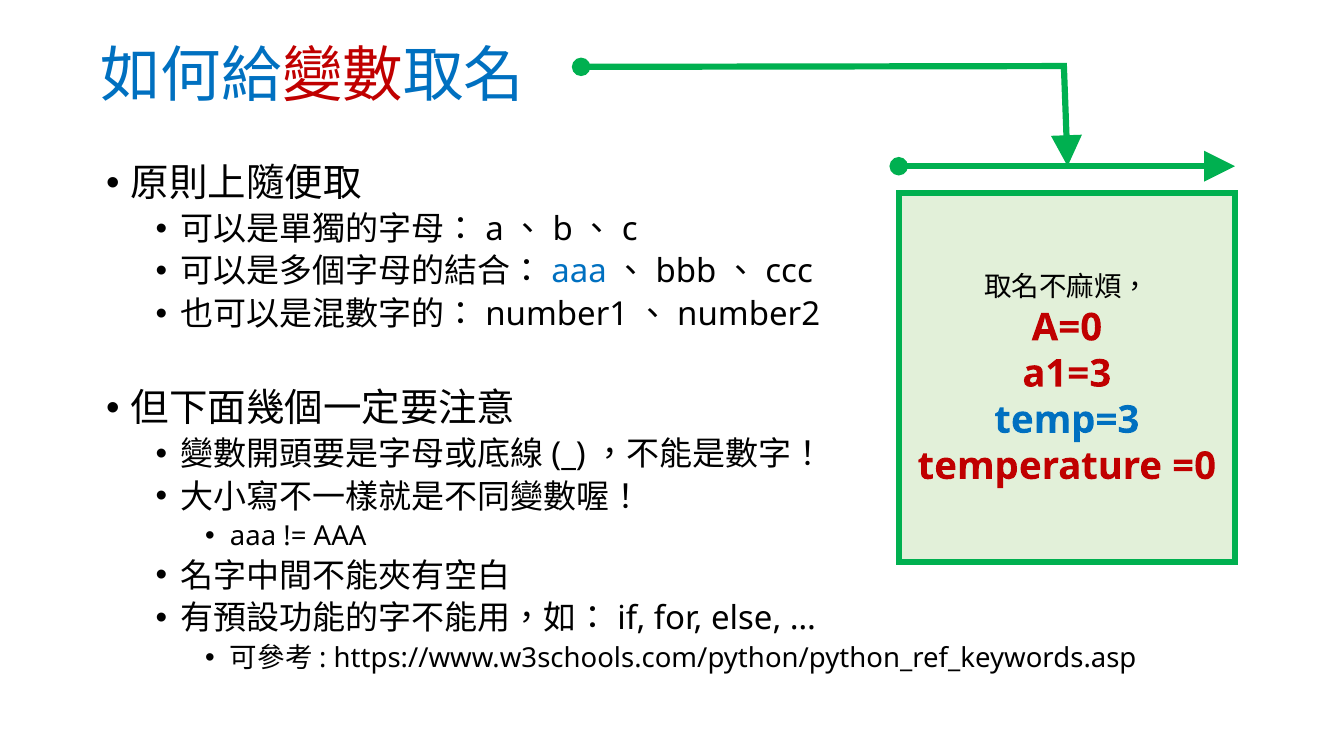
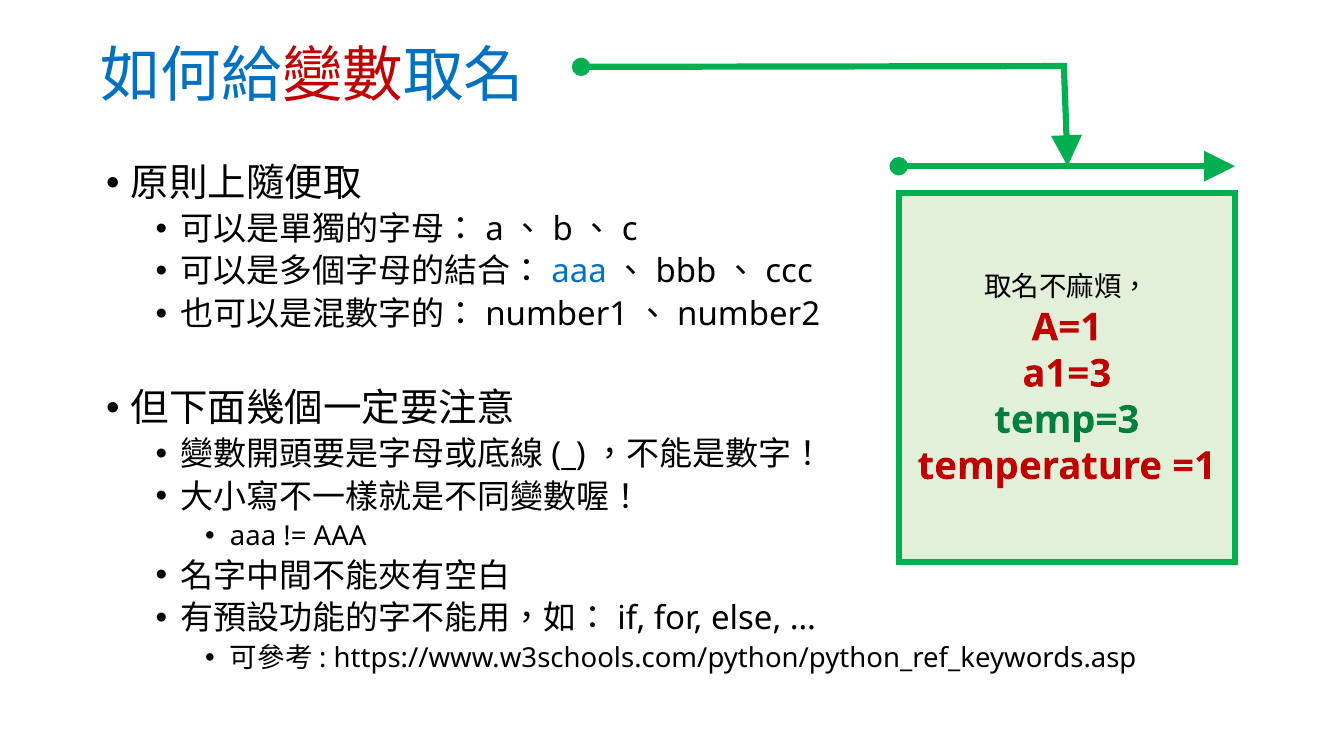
A=0: A=0 -> A=1 (1067, 328)
temp=3 colour: blue -> green (1067, 420)
=0: =0 -> =1 (1194, 467)
